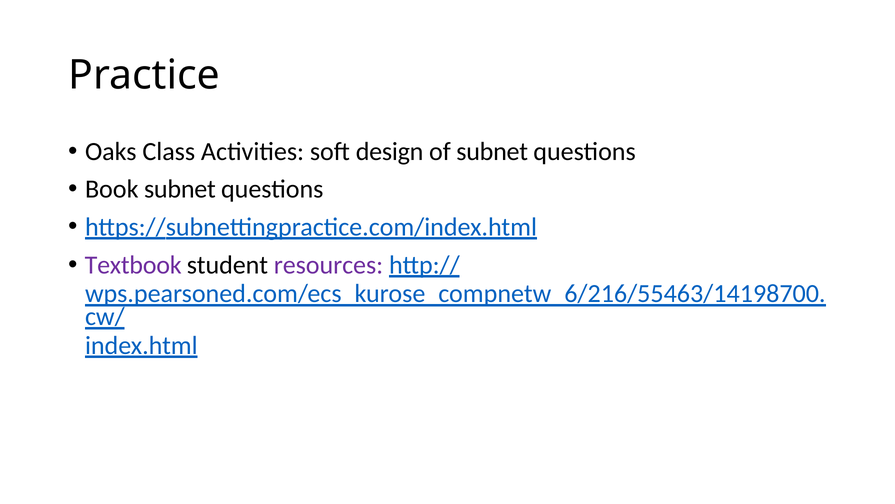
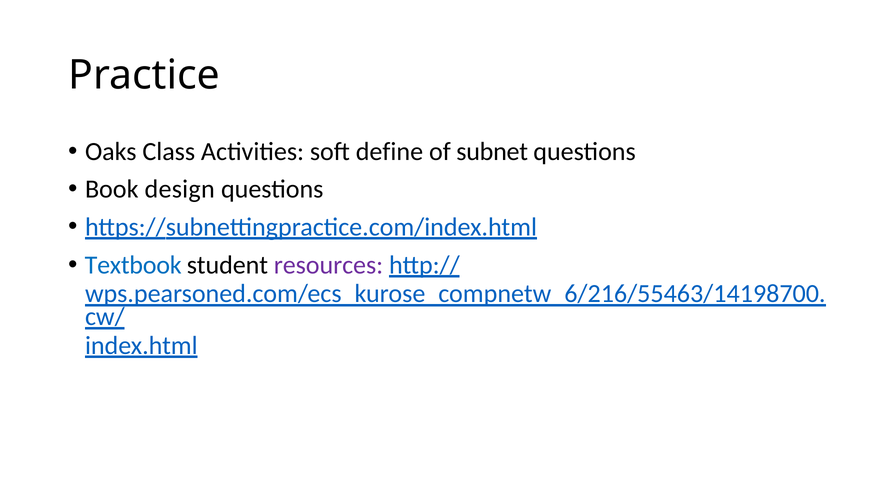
design: design -> define (389, 151)
Book subnet: subnet -> design (180, 189)
Textbook colour: purple -> blue (133, 265)
